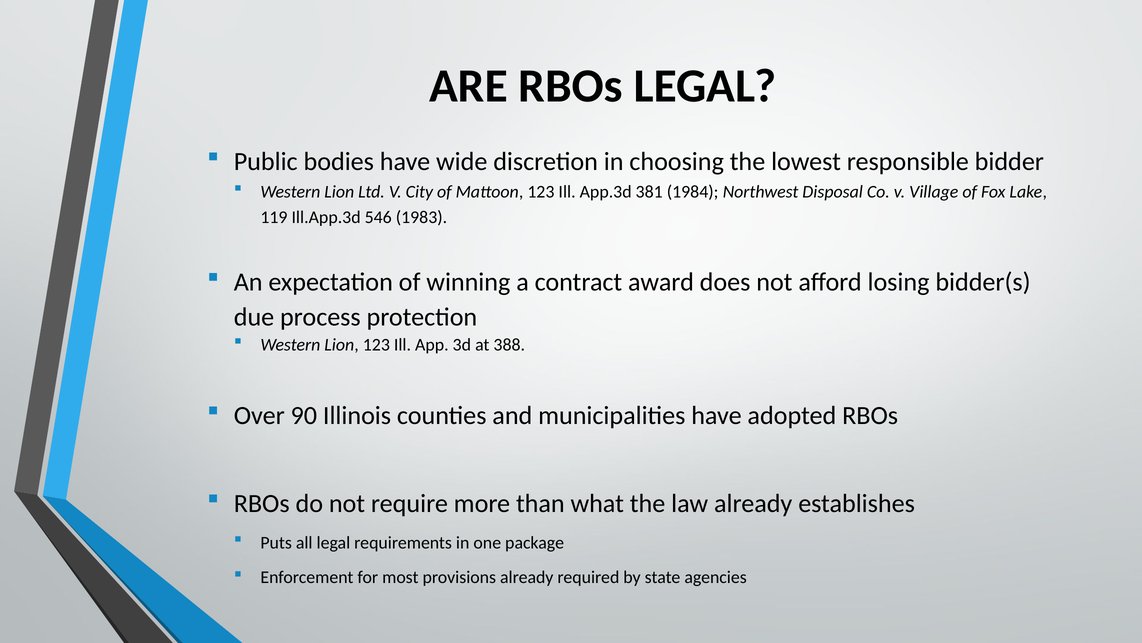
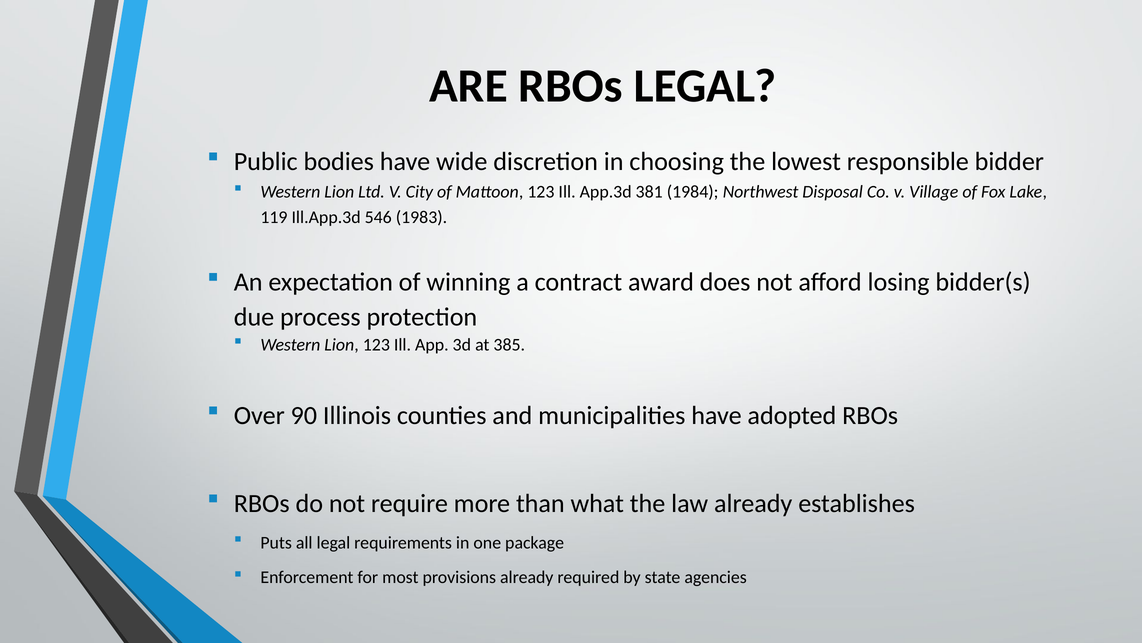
388: 388 -> 385 (509, 345)
